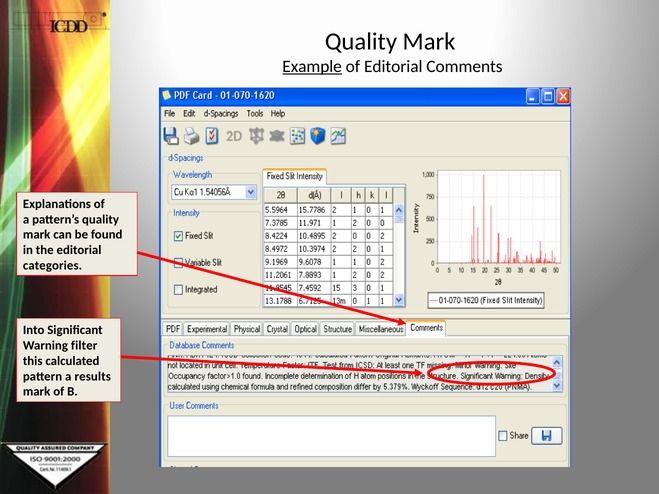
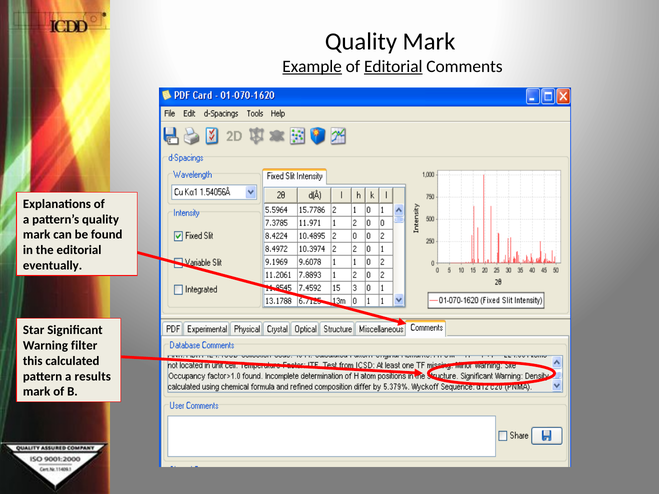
Editorial underline: none -> present (393, 67)
categories: categories -> eventually (53, 266)
Into: Into -> Star (34, 330)
